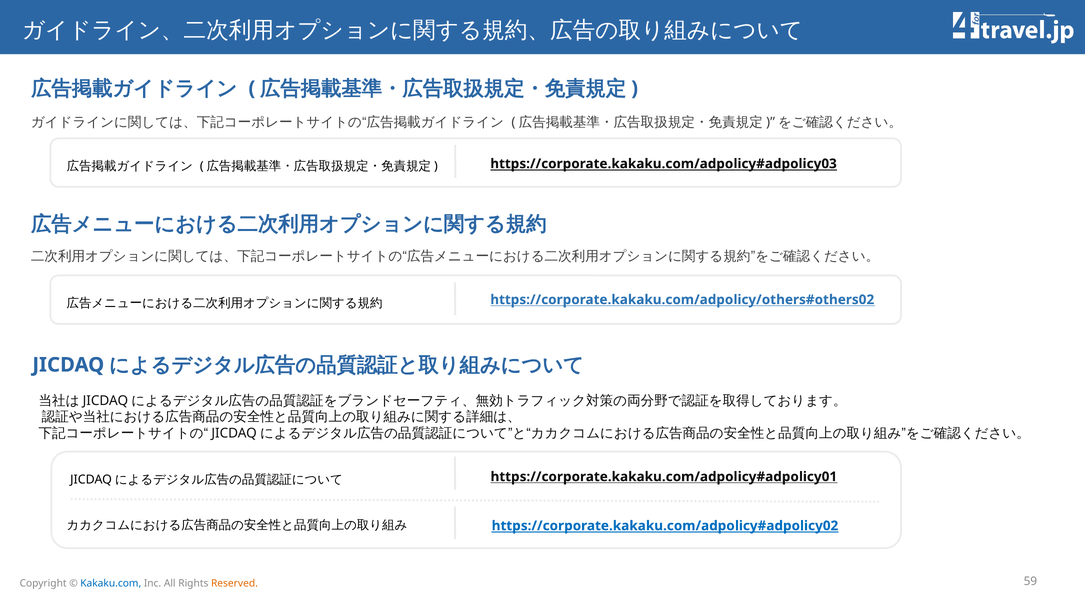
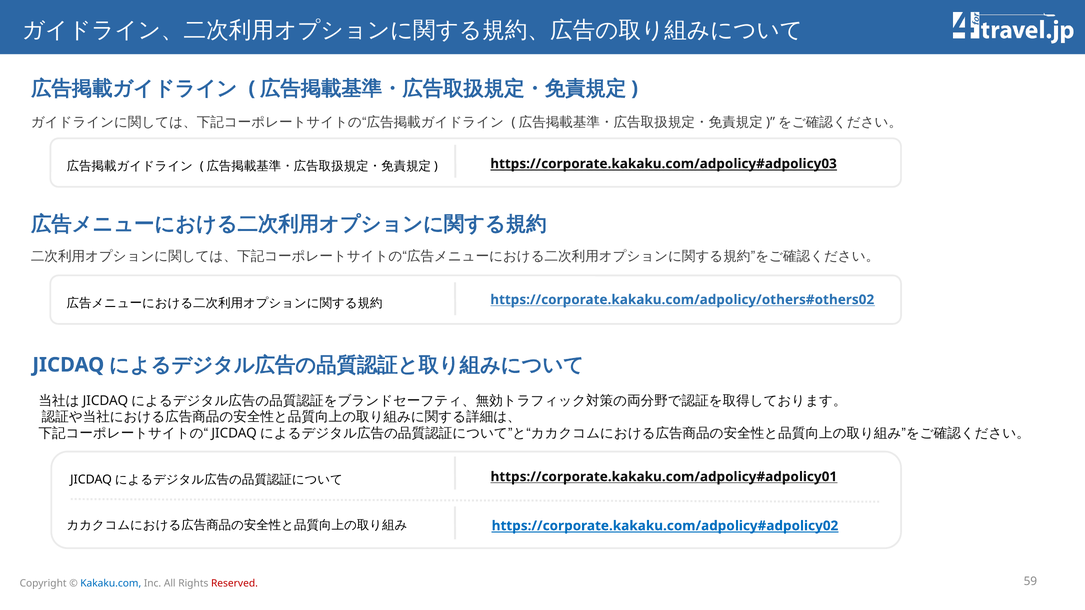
Reserved colour: orange -> red (234, 584)
